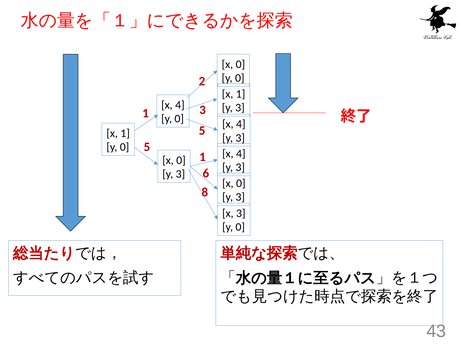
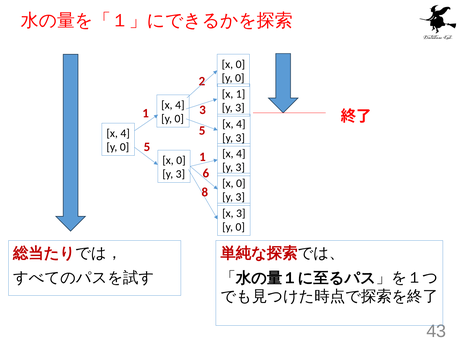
1: 1 -> 4 (125, 133)
